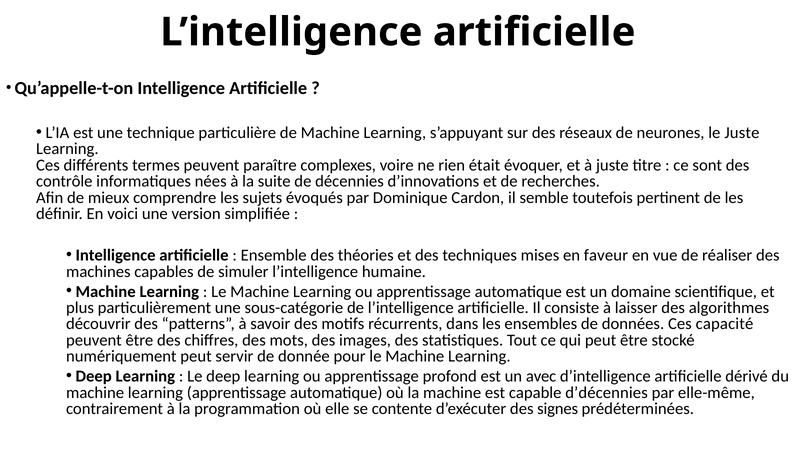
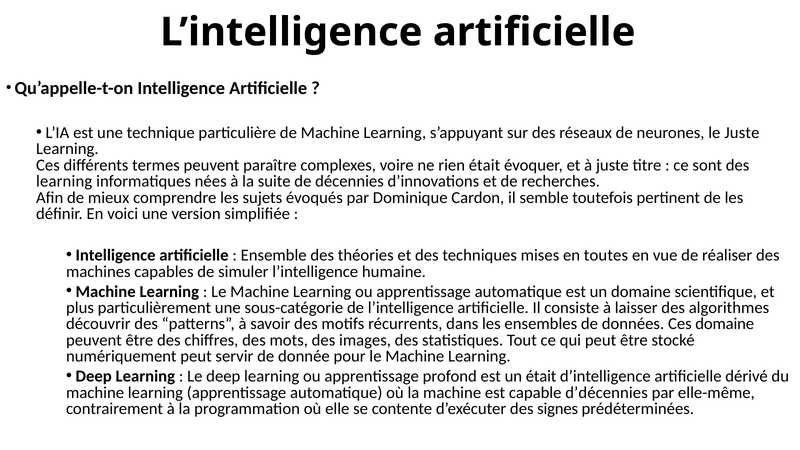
contrôle: contrôle -> learning (64, 181)
faveur: faveur -> toutes (606, 255)
Ces capacité: capacité -> domaine (725, 324)
un avec: avec -> était (541, 376)
